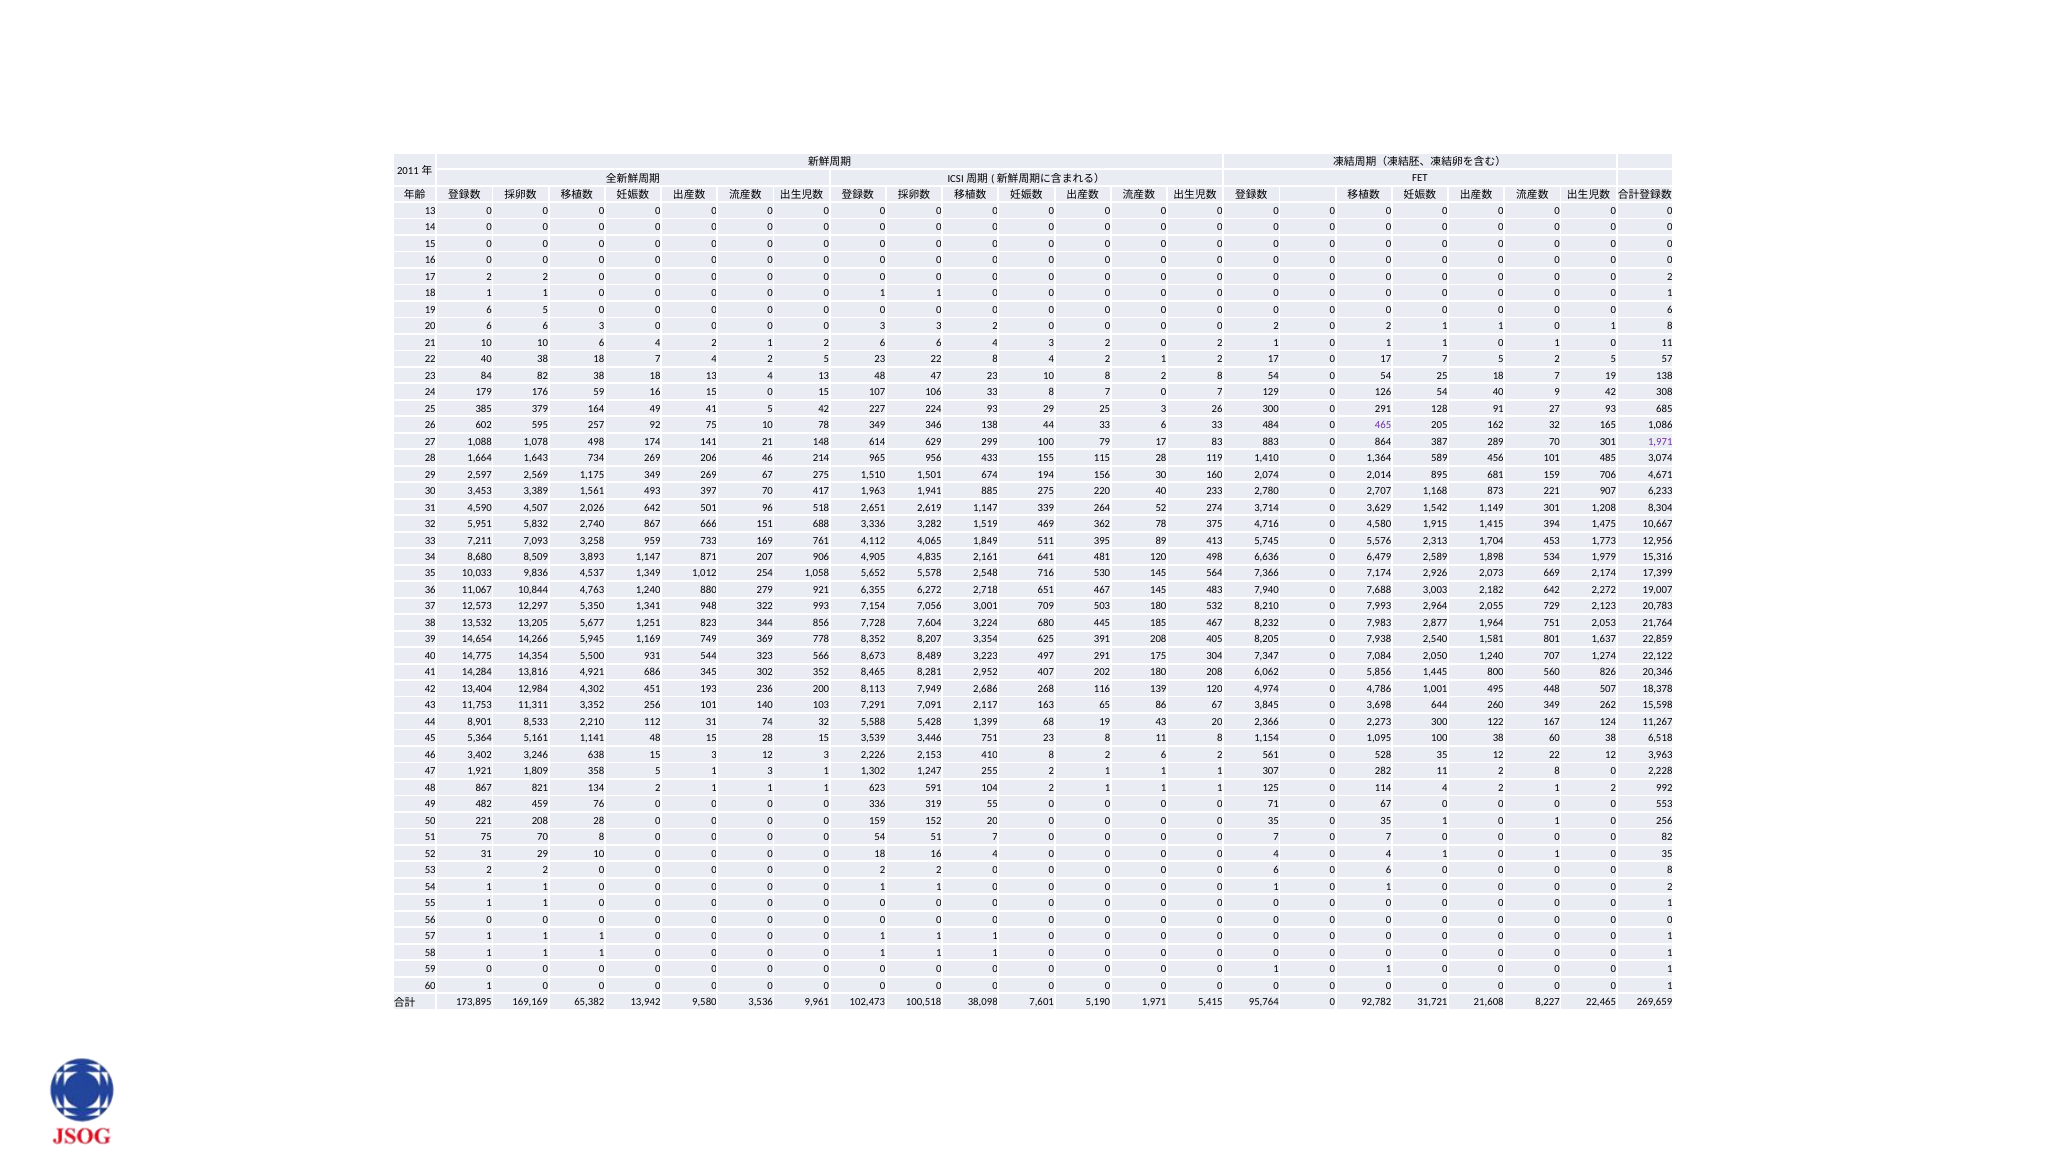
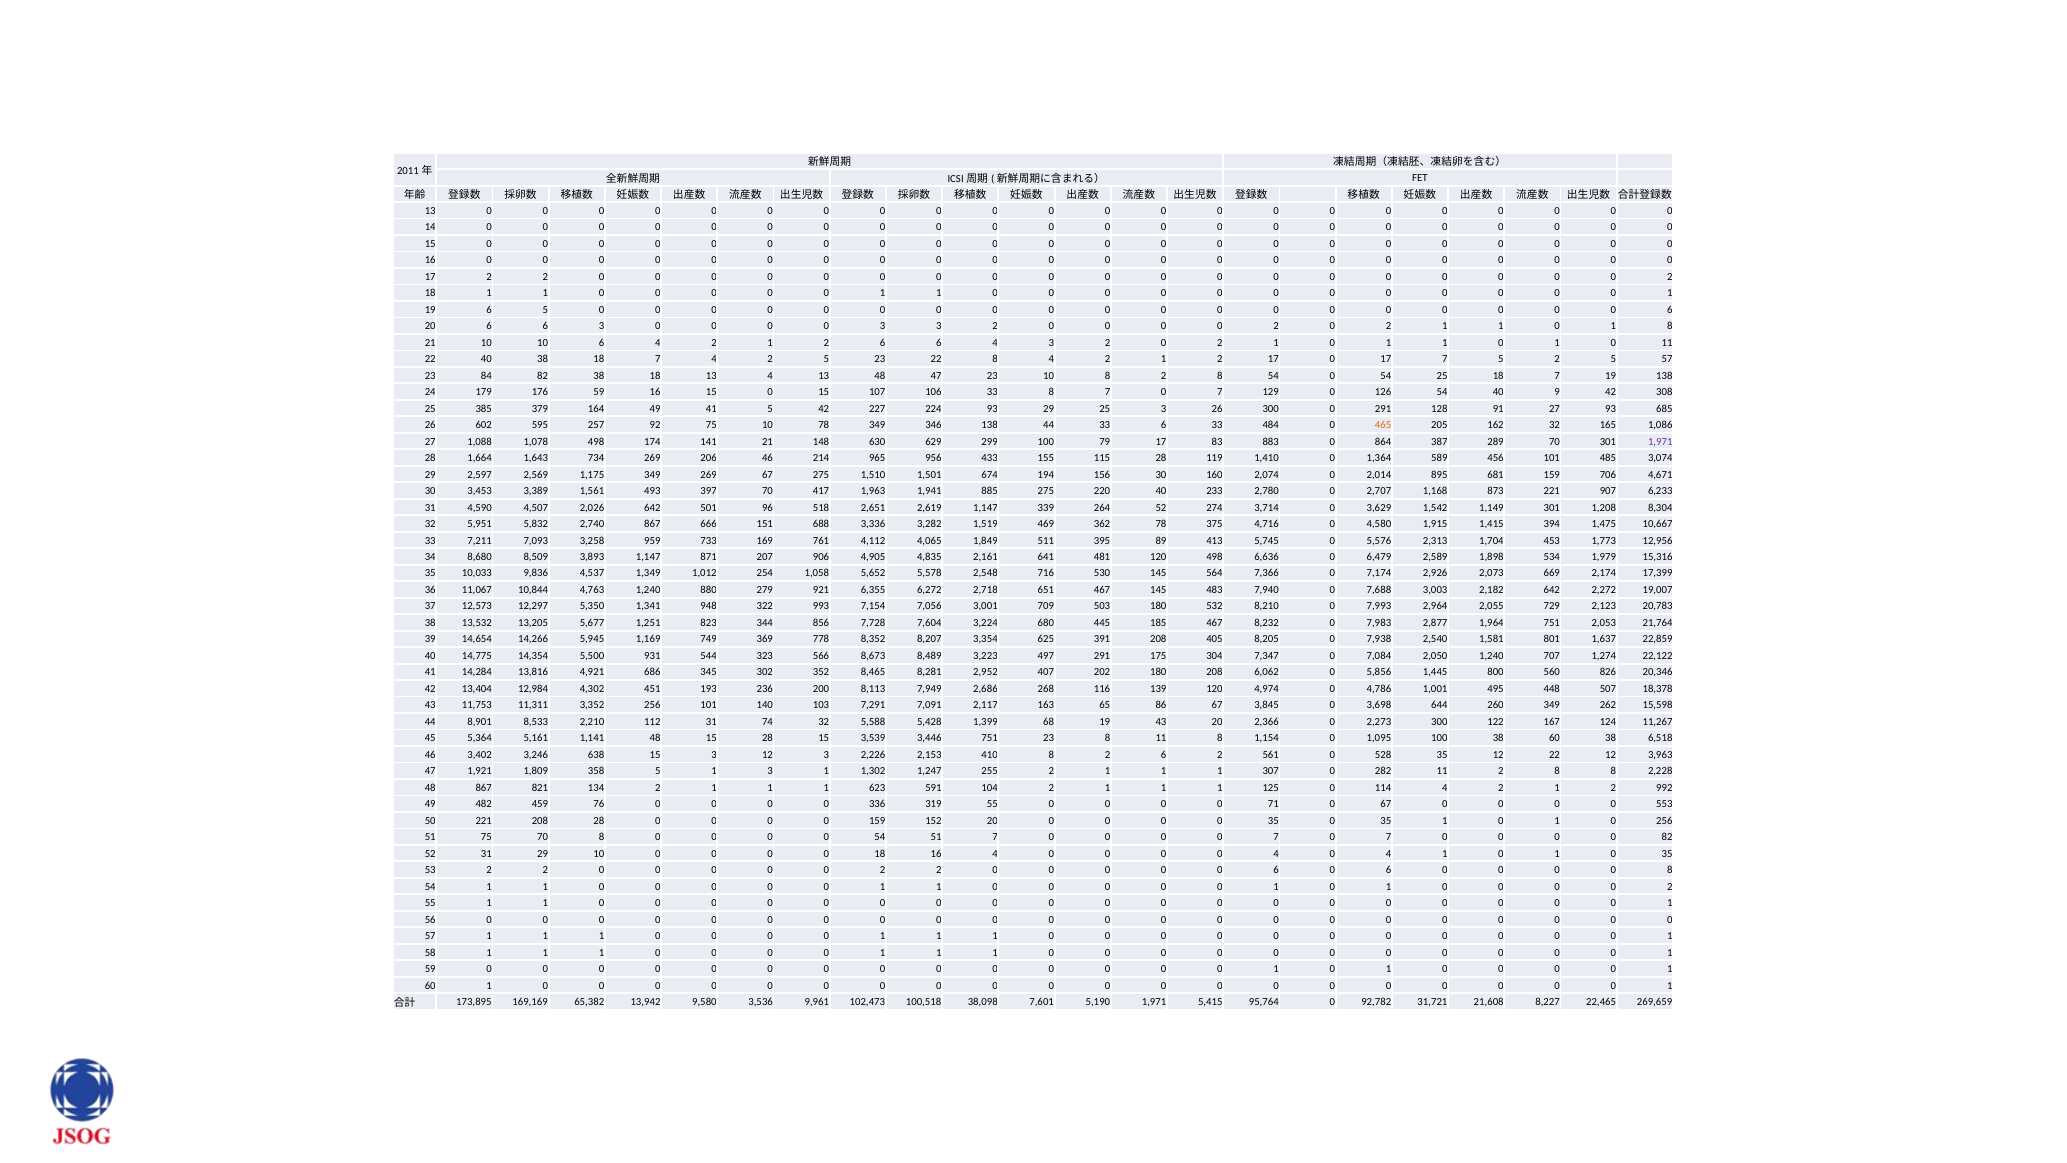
465 colour: purple -> orange (1383, 425)
614: 614 -> 630 (877, 441)
2 8 0: 0 -> 8 (1613, 771)
